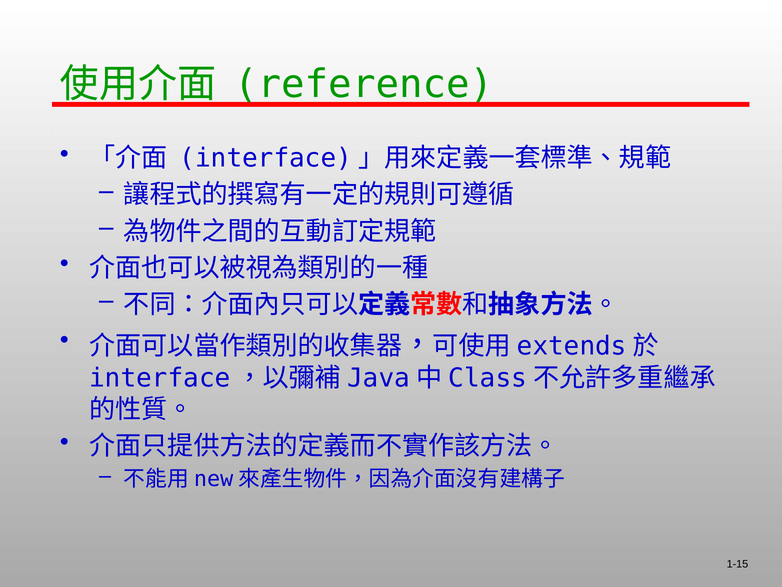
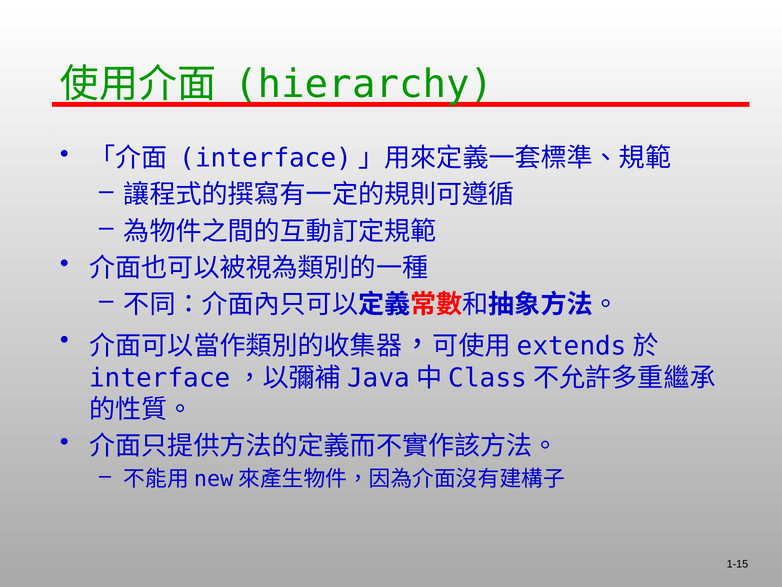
reference: reference -> hierarchy (364, 84)
